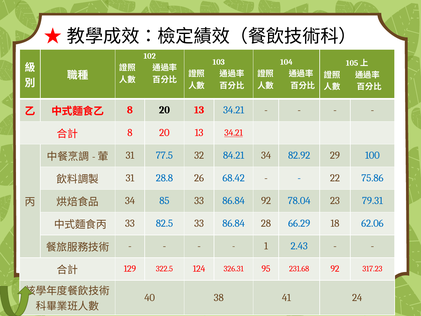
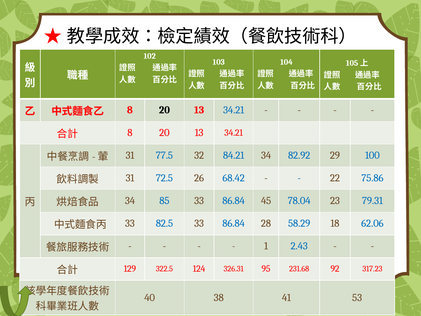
34.21 underline: present -> none (234, 133)
28.8: 28.8 -> 72.5 (164, 178)
86.84 92: 92 -> 45 (266, 201)
66.29: 66.29 -> 58.29 (299, 223)
24: 24 -> 53 (357, 297)
